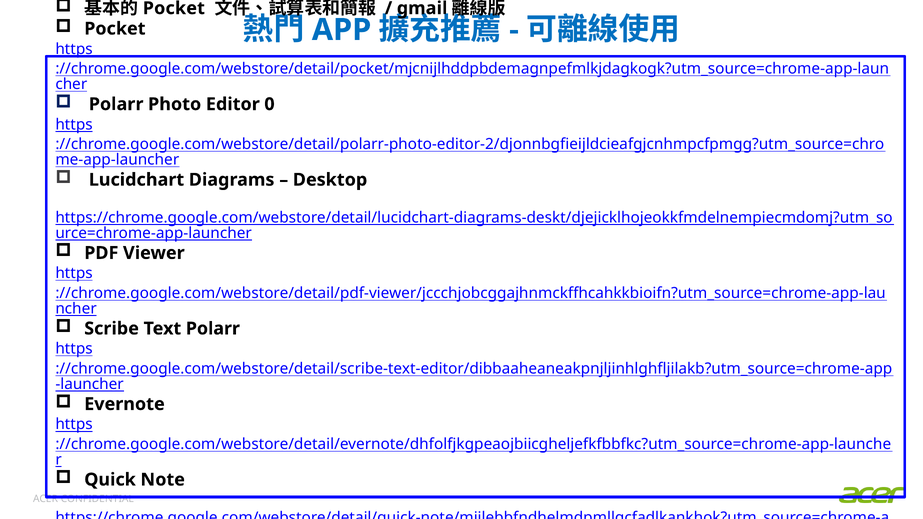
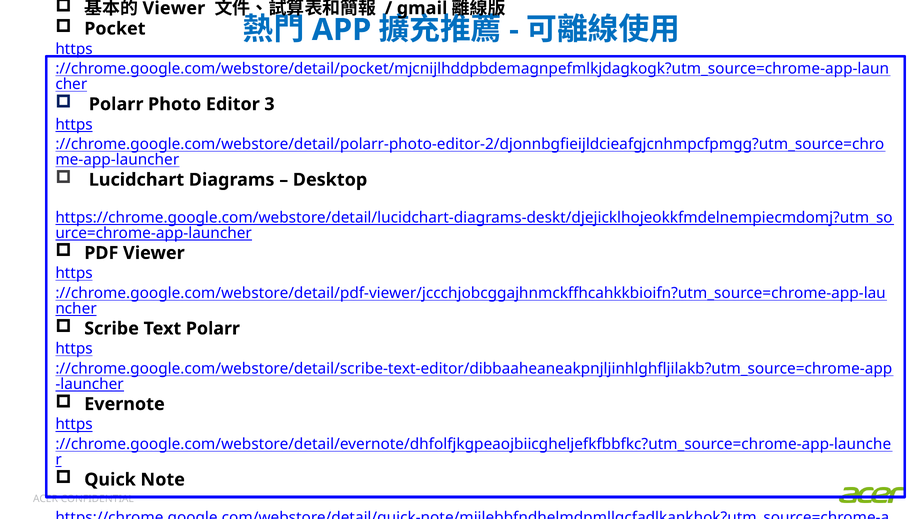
Pocket: Pocket -> Viewer (174, 8)
0: 0 -> 3 (269, 104)
